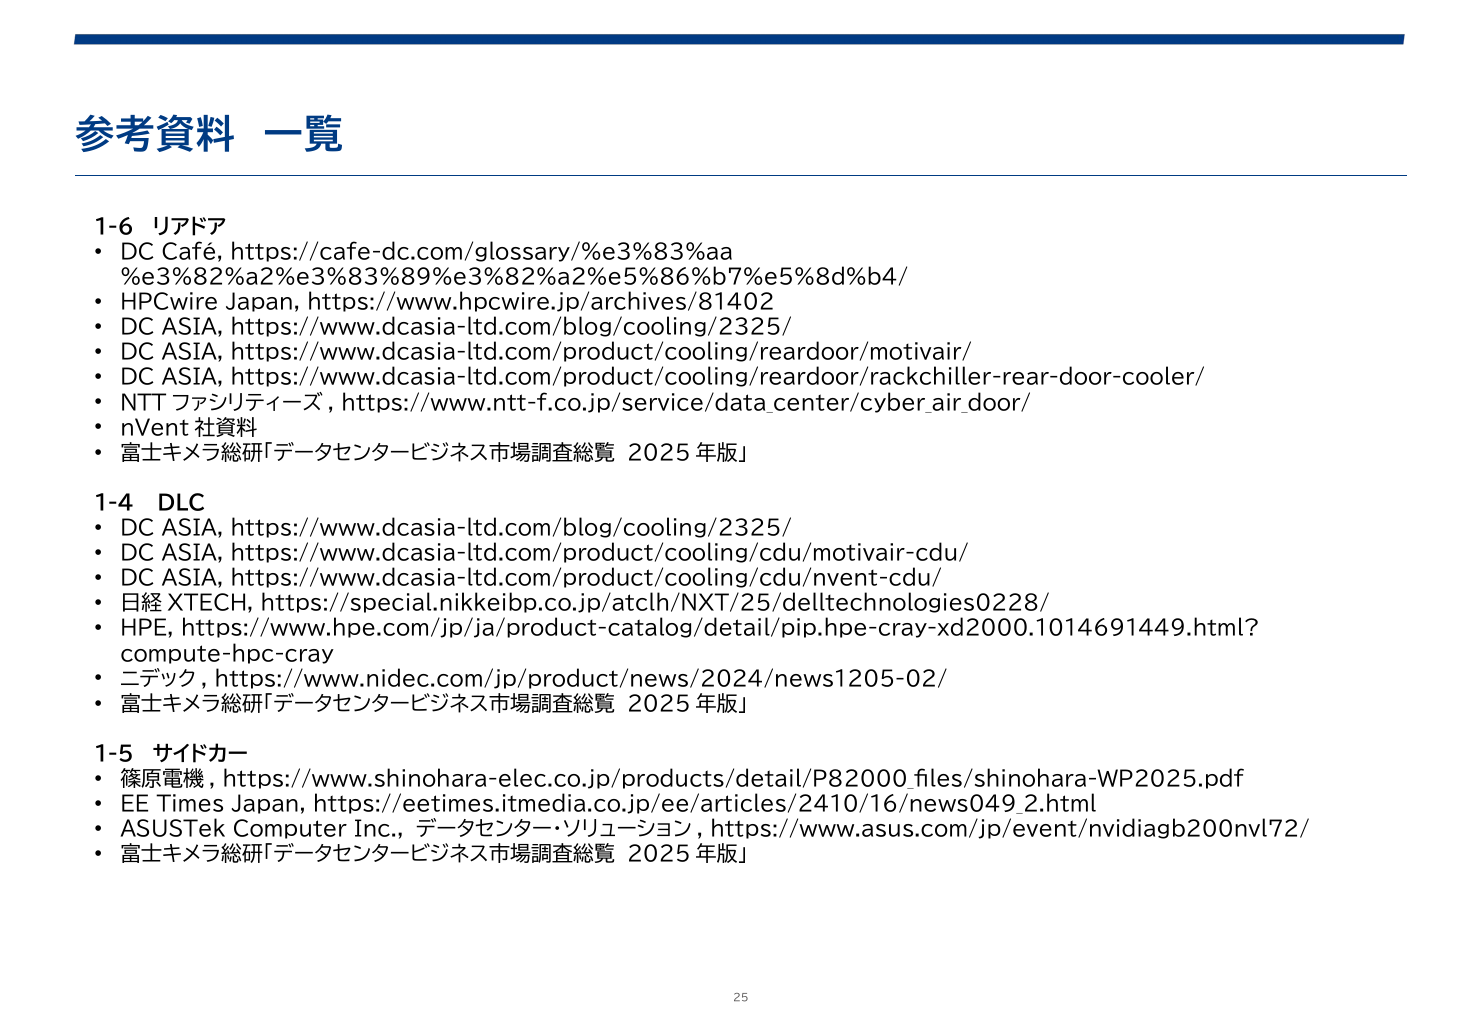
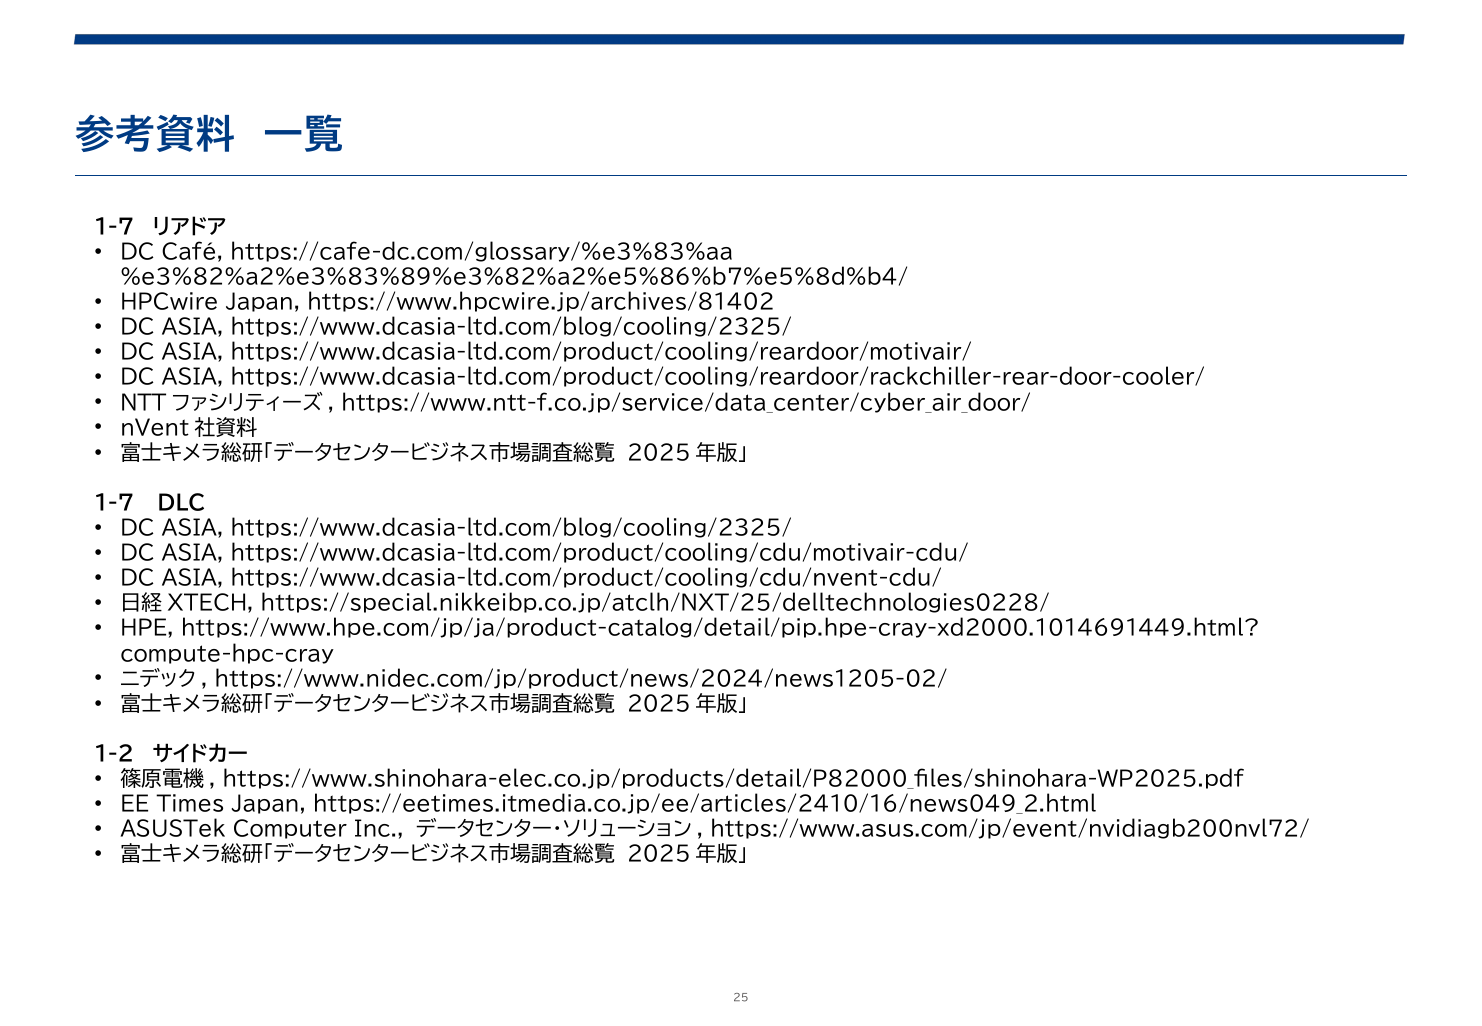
1-6: 1-6 -> 1-7 (114, 227)
1-4: 1-4 -> 1-7 (114, 504)
1-5: 1-5 -> 1-2 (114, 754)
